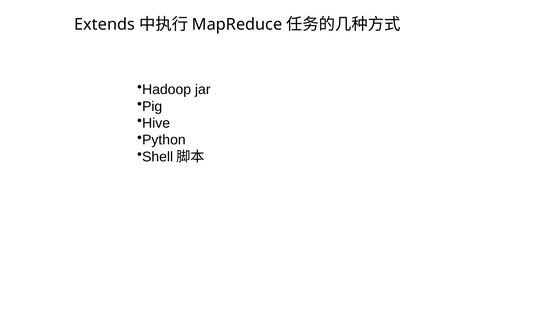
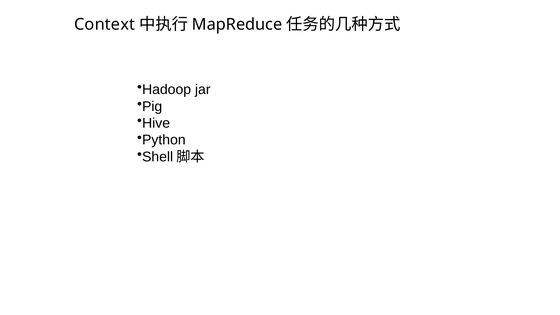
Extends: Extends -> Context (105, 24)
